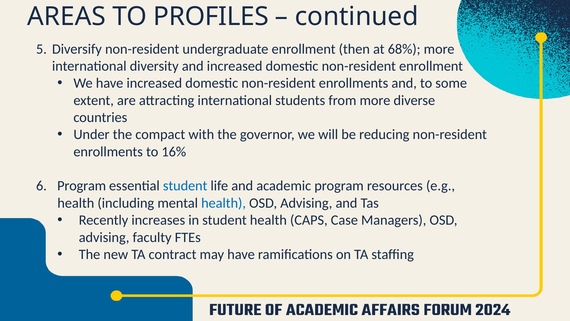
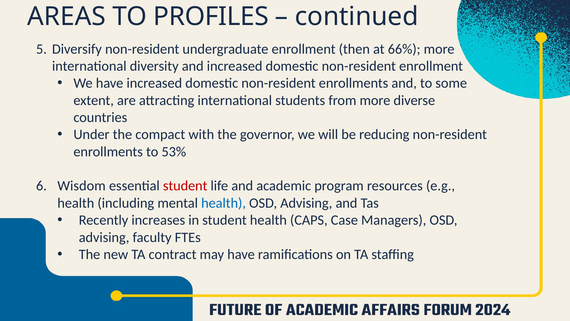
68%: 68% -> 66% (404, 49)
16%: 16% -> 53% (174, 152)
Program: Program -> Wisdom (82, 186)
student colour: blue -> red (185, 186)
